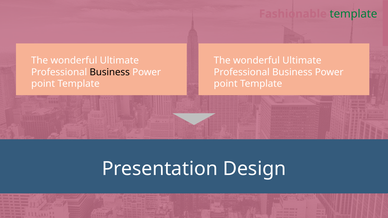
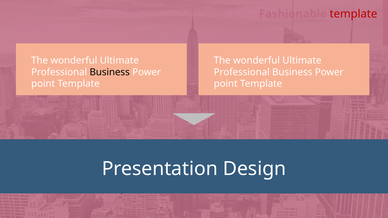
template colour: green -> red (353, 14)
